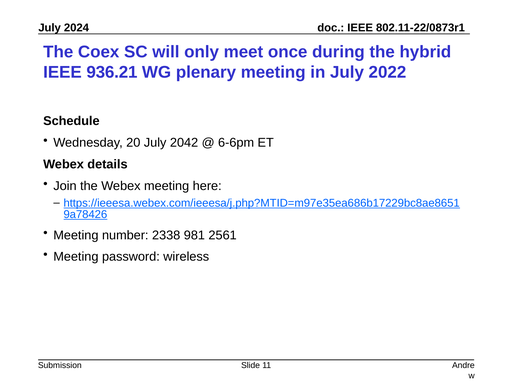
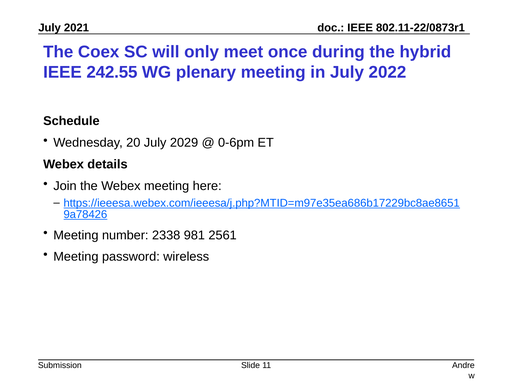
2024: 2024 -> 2021 (76, 28)
936.21: 936.21 -> 242.55 (112, 72)
2042: 2042 -> 2029 (184, 143)
6-6pm: 6-6pm -> 0-6pm (236, 143)
